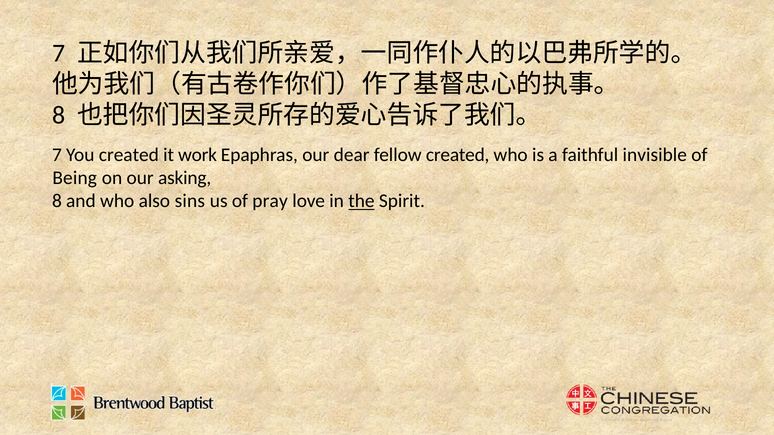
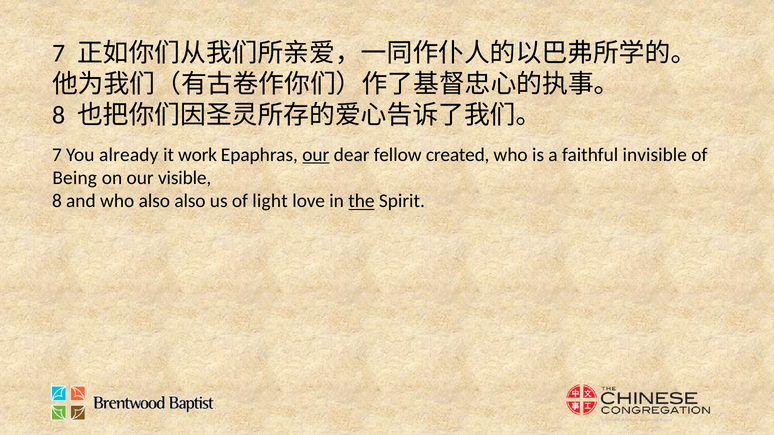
You created: created -> already (129, 155)
our underline: none -> present (316, 155)
asking: asking -> visible (185, 178)
also sins: sins -> also (190, 201)
pray: pray -> light (270, 201)
